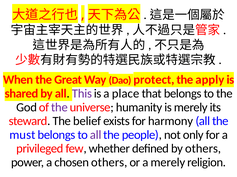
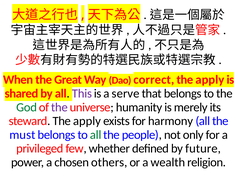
protect: protect -> correct (154, 80)
place: place -> serve (126, 94)
God colour: black -> green (27, 108)
steward The belief: belief -> apply (87, 122)
all colour: purple -> green (96, 135)
by others: others -> future (203, 149)
a merely: merely -> wealth (168, 163)
